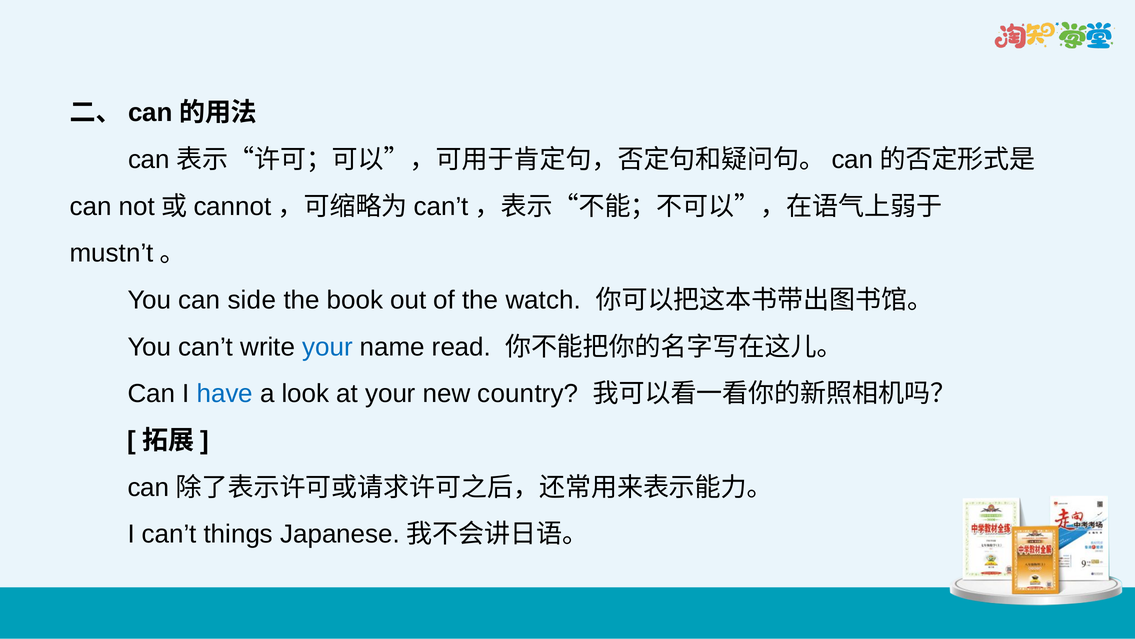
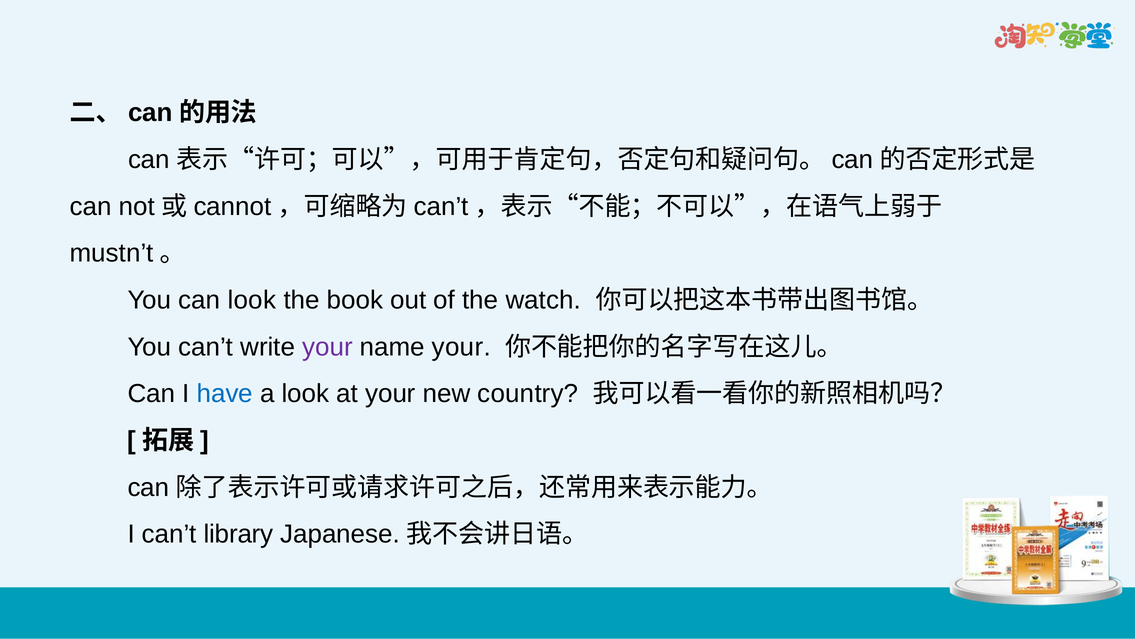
can side: side -> look (252, 300)
your colour: blue -> purple (328, 347)
name read: read -> your (461, 347)
things: things -> library (239, 534)
